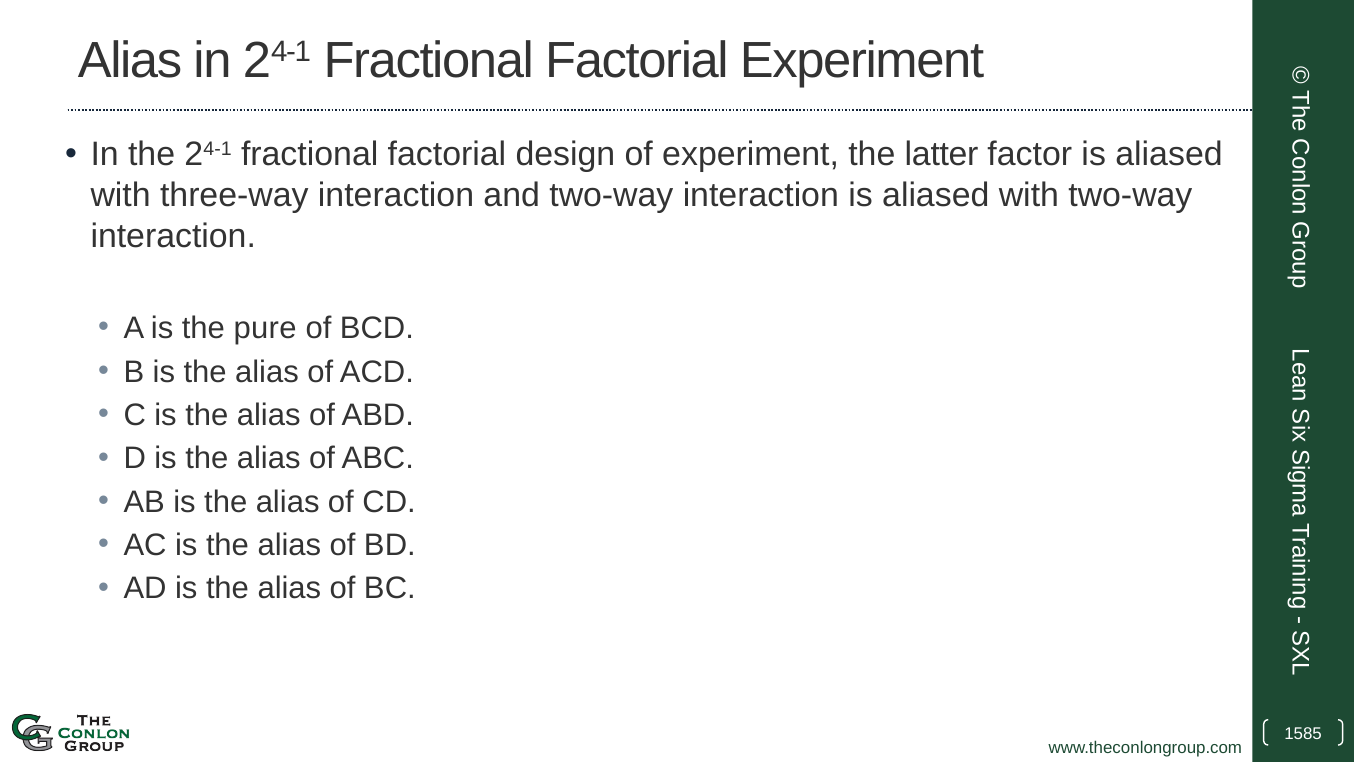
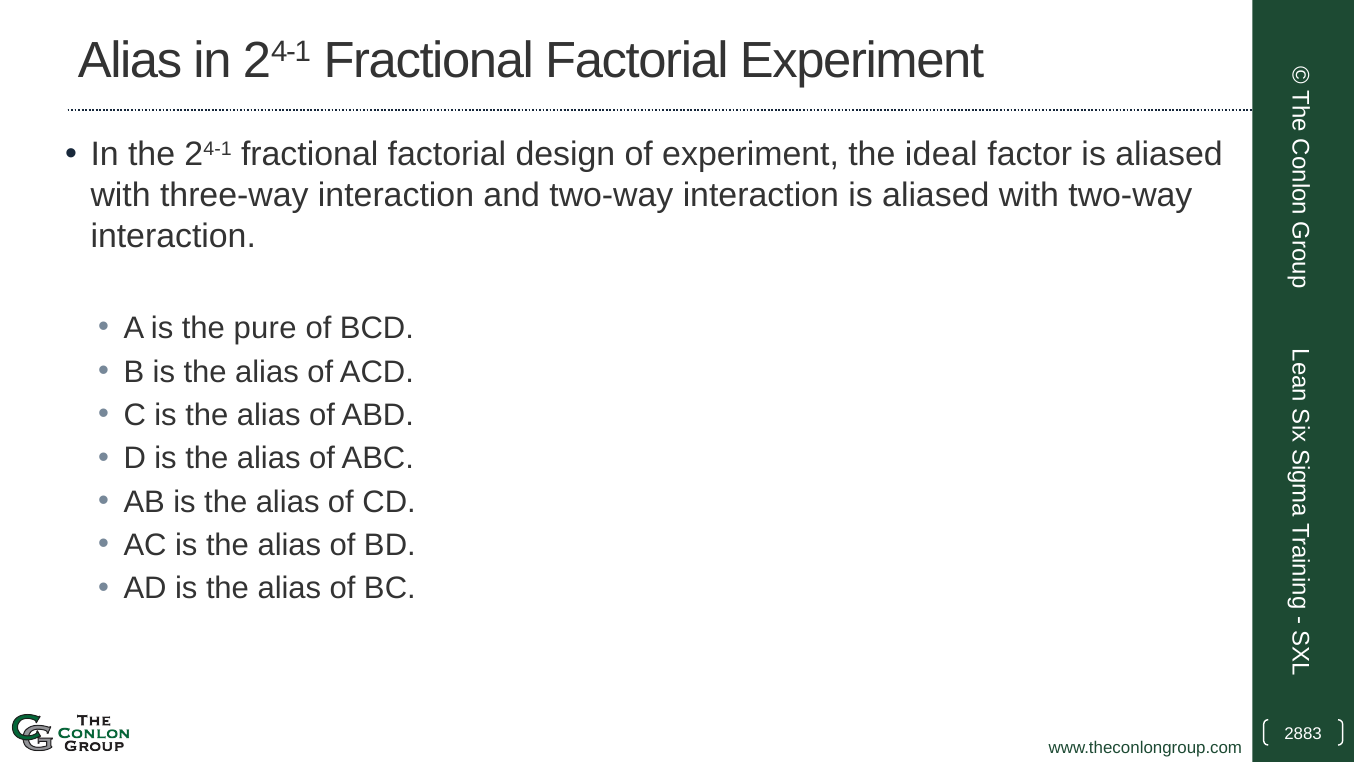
latter: latter -> ideal (941, 155)
1585: 1585 -> 2883 (1303, 733)
